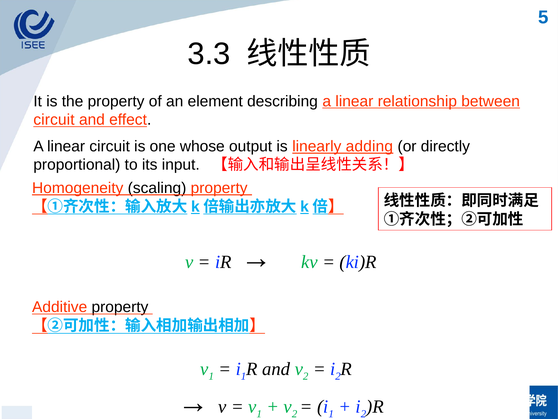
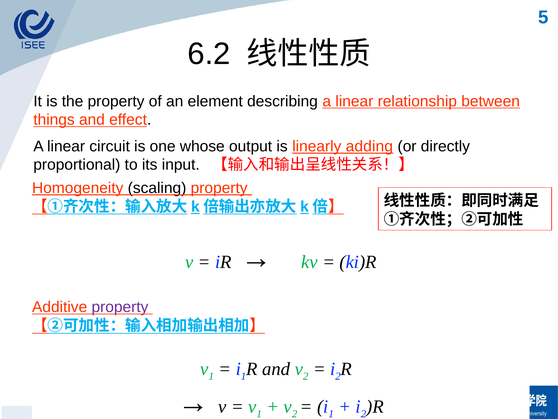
3.3: 3.3 -> 6.2 (209, 54)
circuit: circuit -> things (54, 120)
property colour: black -> purple (120, 307)
